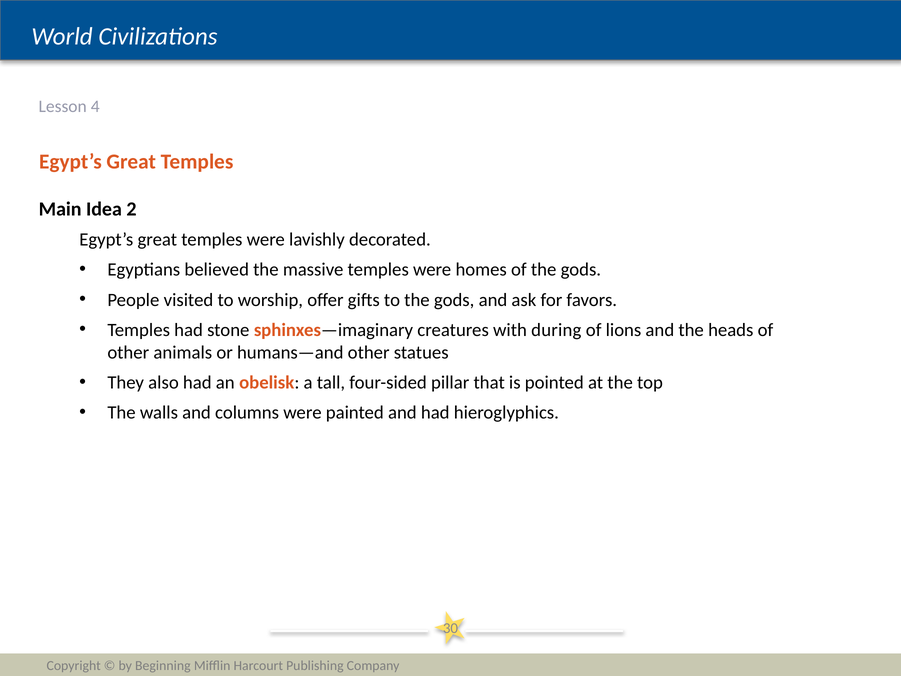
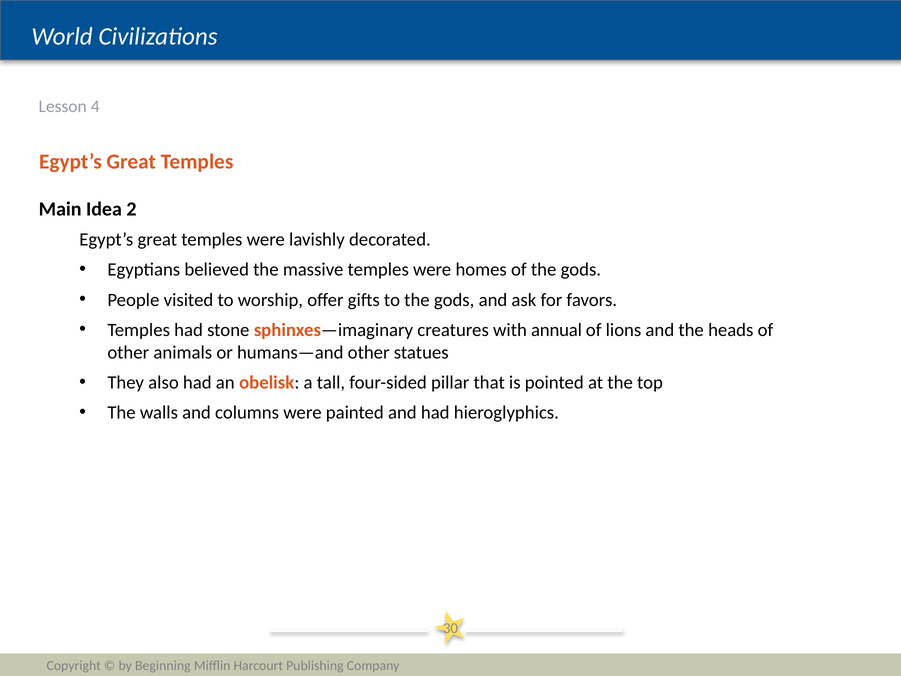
during: during -> annual (556, 330)
